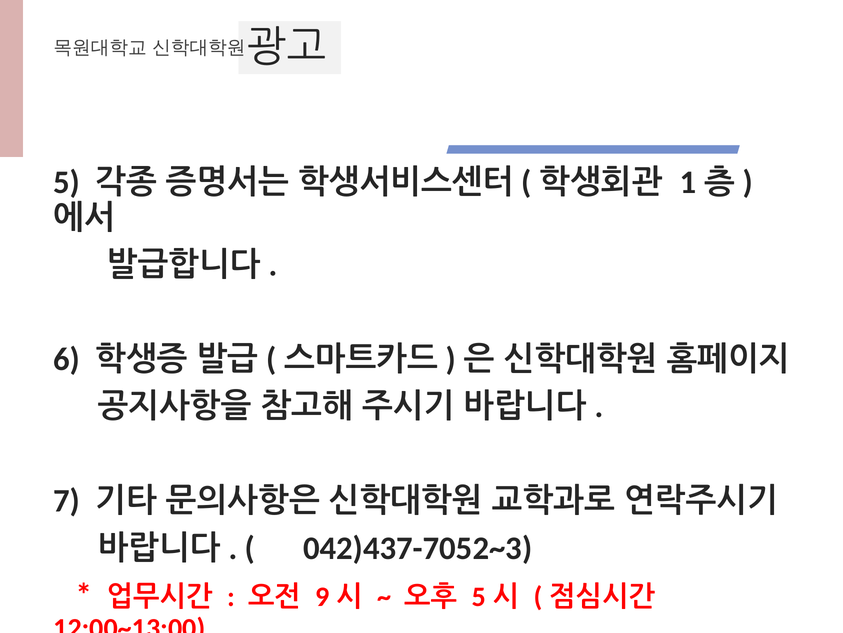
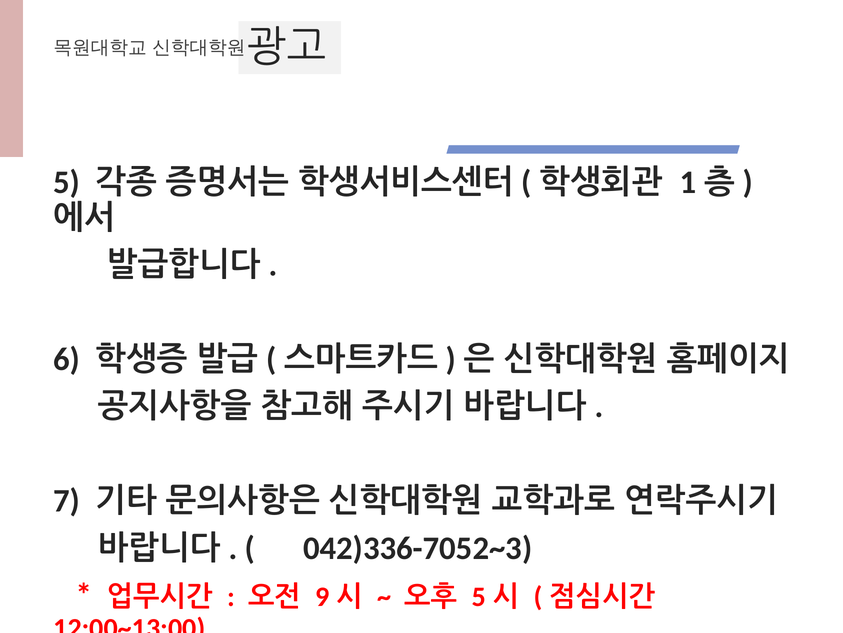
042)437-7052~3: 042)437-7052~3 -> 042)336-7052~3 (418, 548)
